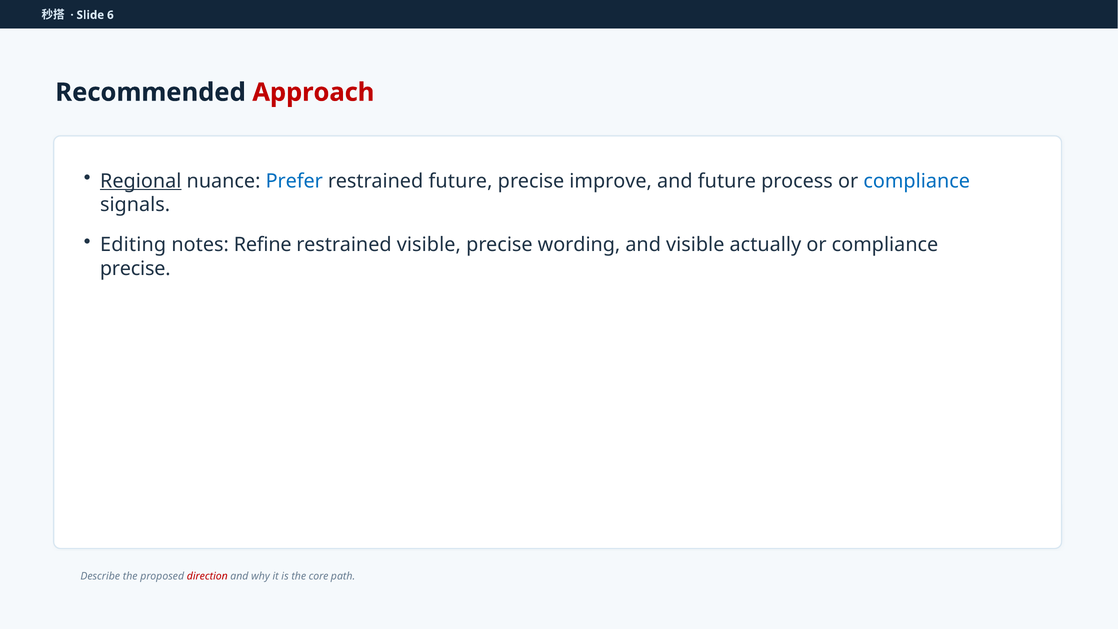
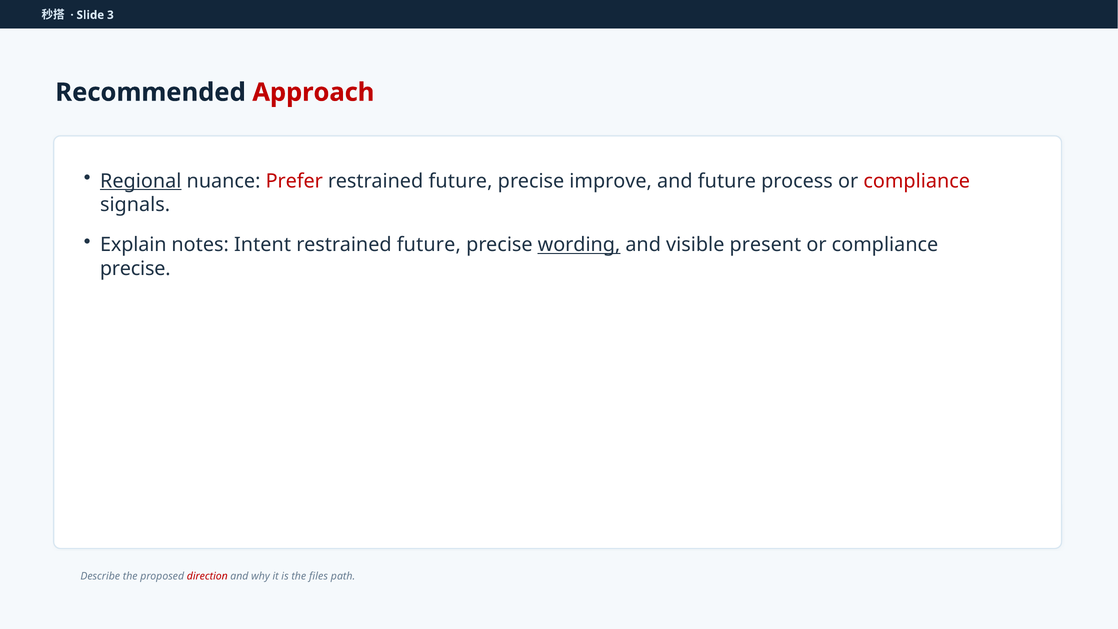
6: 6 -> 3 (110, 15)
Prefer colour: blue -> red (294, 181)
compliance colour: blue -> red (917, 181)
Editing: Editing -> Explain (133, 245)
Refine: Refine -> Intent (263, 245)
visible: visible -> future (429, 245)
wording underline: none -> present (579, 245)
actually: actually -> present (765, 245)
core: core -> files (318, 576)
